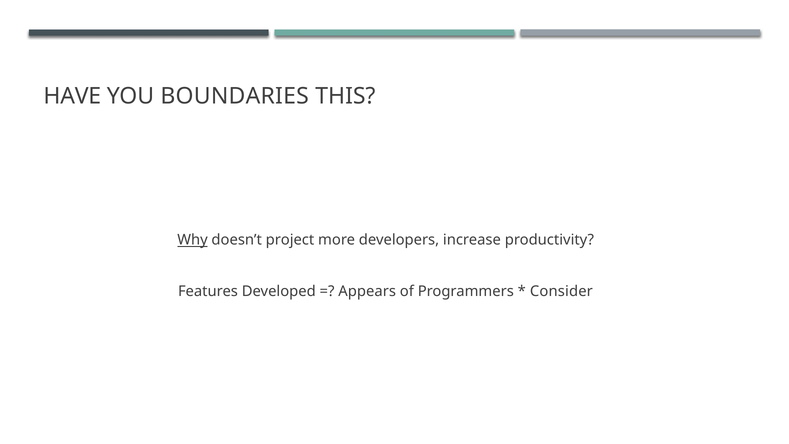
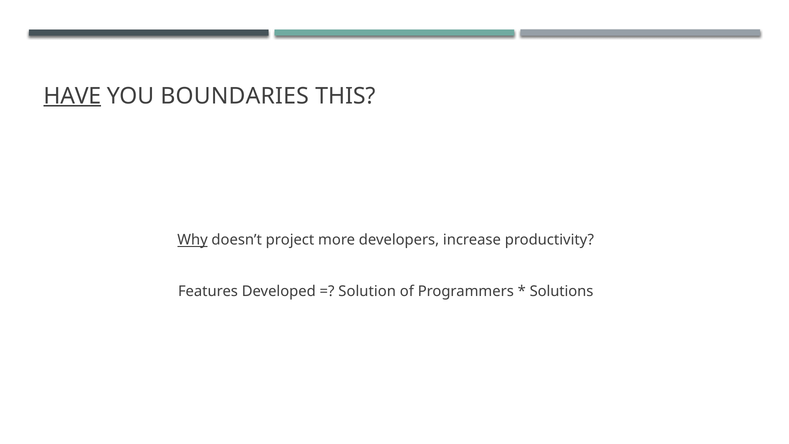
HAVE underline: none -> present (72, 96)
Appears: Appears -> Solution (367, 291)
Consider: Consider -> Solutions (562, 291)
